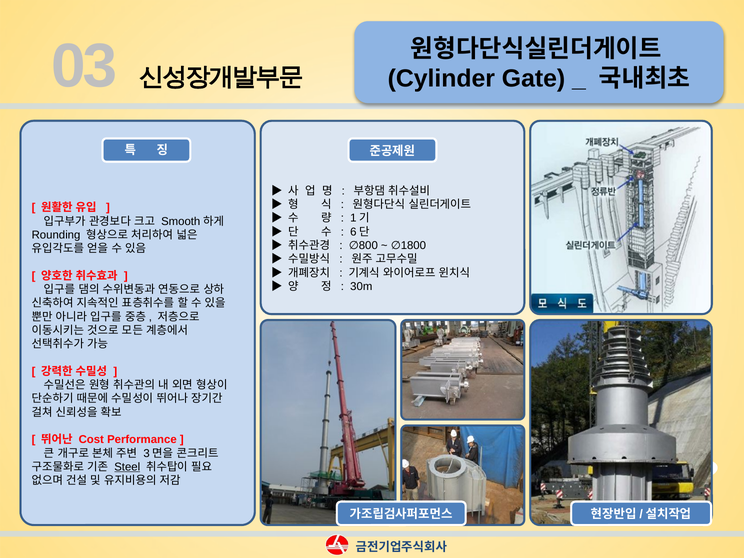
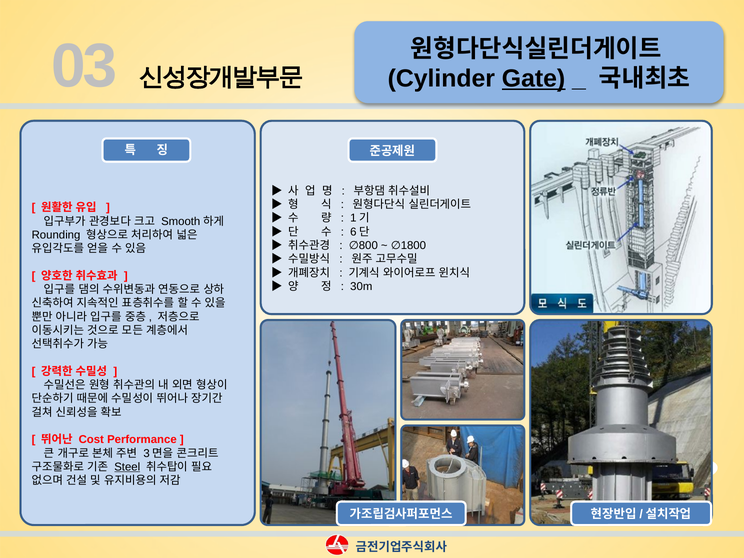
Gate underline: none -> present (534, 79)
